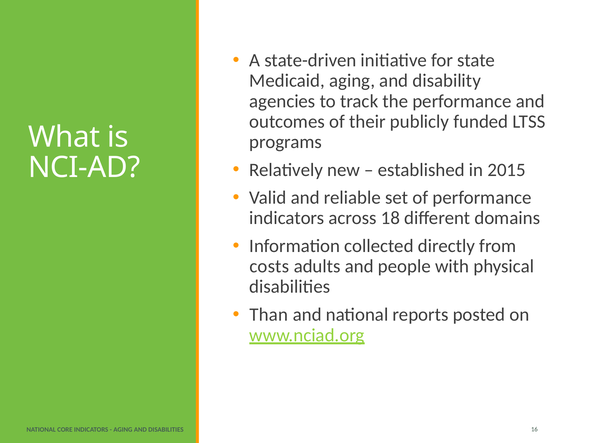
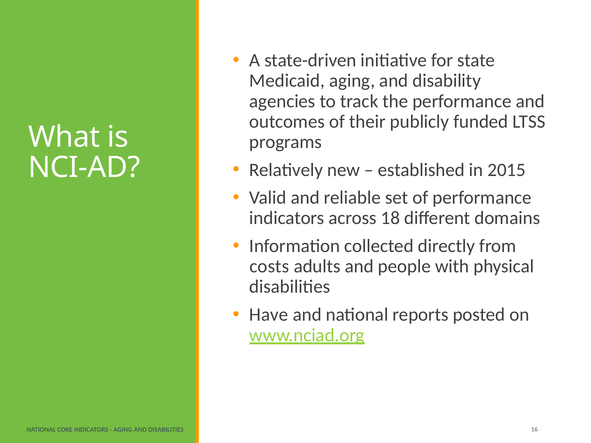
Than: Than -> Have (269, 315)
